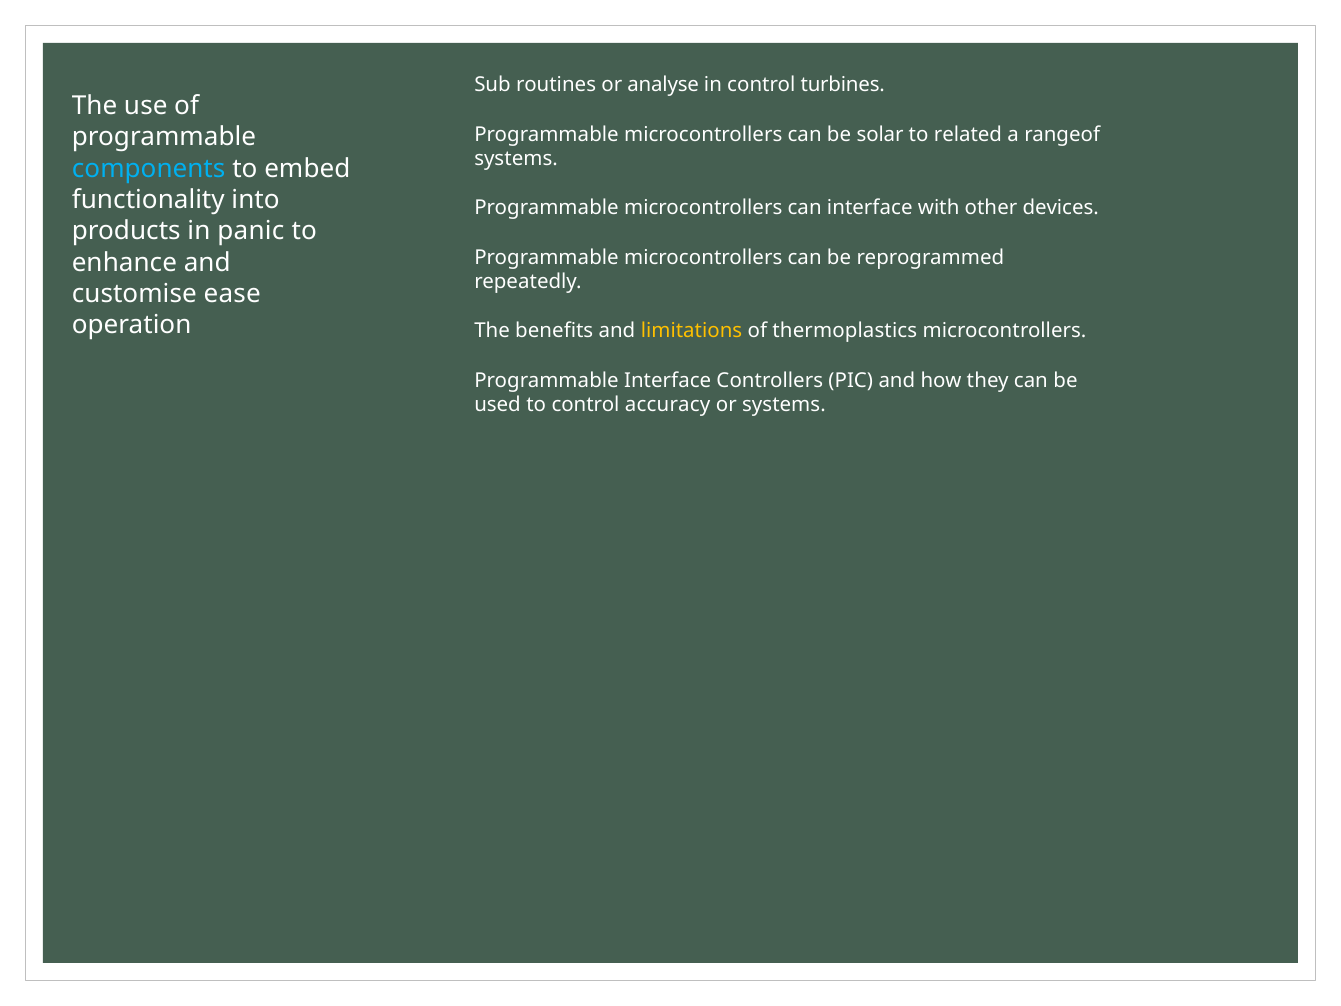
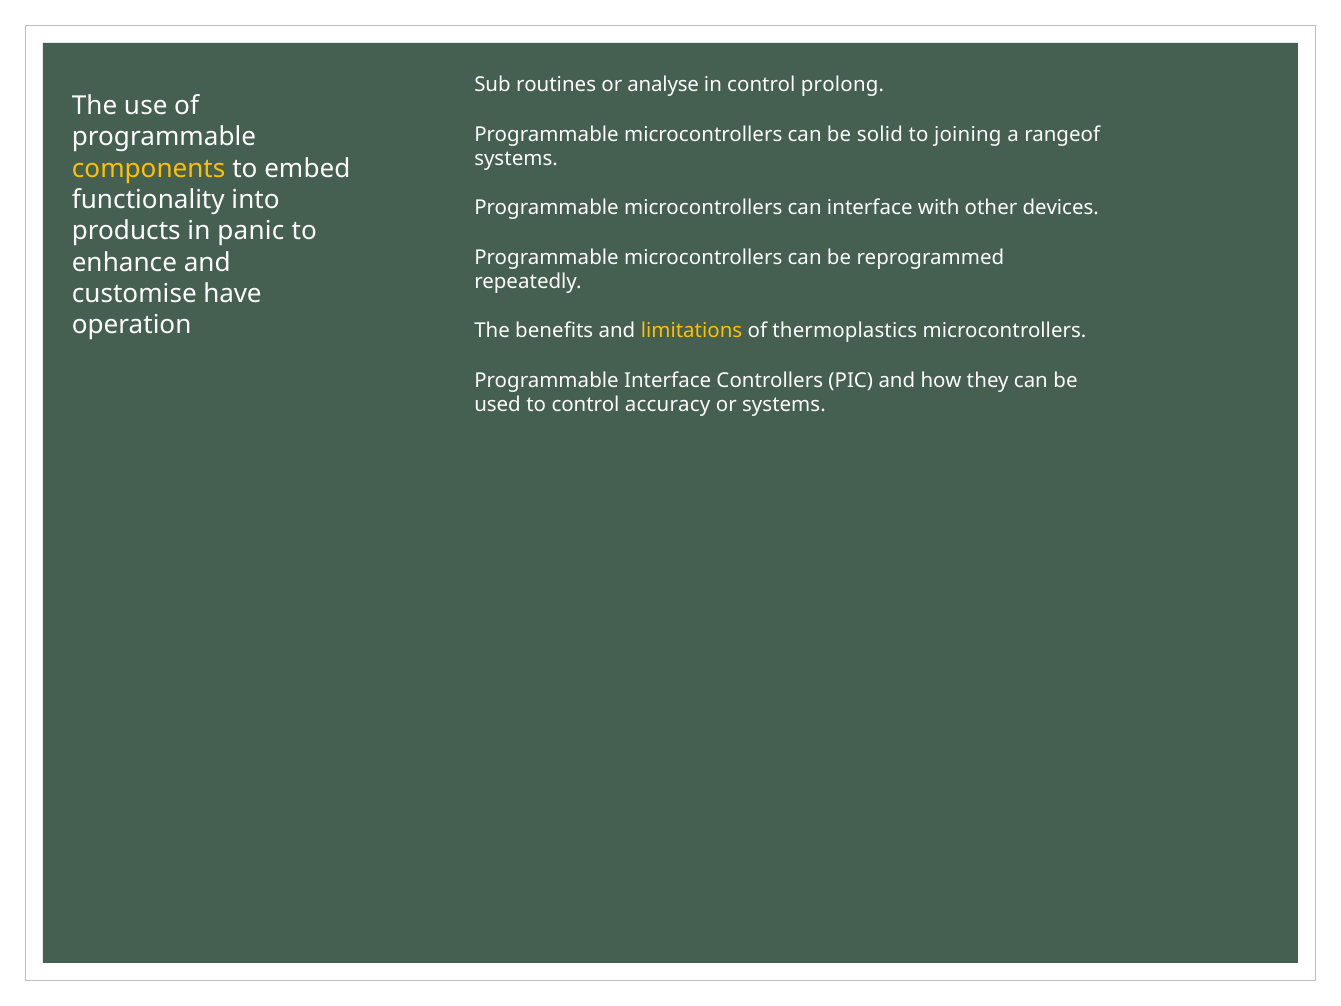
turbines: turbines -> prolong (843, 85)
solar: solar -> solid (880, 134)
related: related -> joining (968, 134)
components colour: light blue -> yellow (149, 169)
ease: ease -> have (233, 294)
